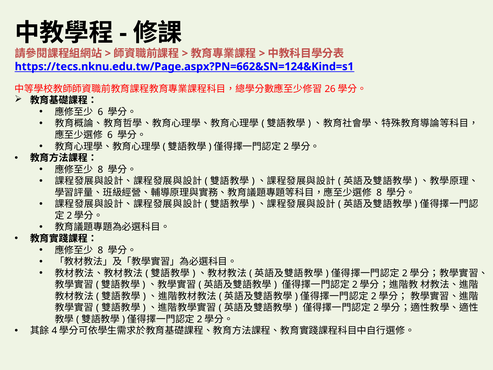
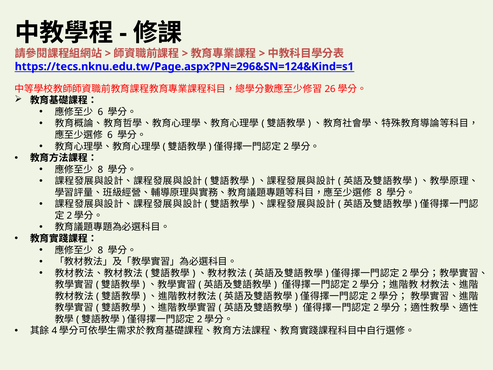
https://tecs.nknu.edu.tw/Page.aspx?PN=662&SN=124&Kind=s1: https://tecs.nknu.edu.tw/Page.aspx?PN=662&SN=124&Kind=s1 -> https://tecs.nknu.edu.tw/Page.aspx?PN=296&SN=124&Kind=s1 (184, 67)
